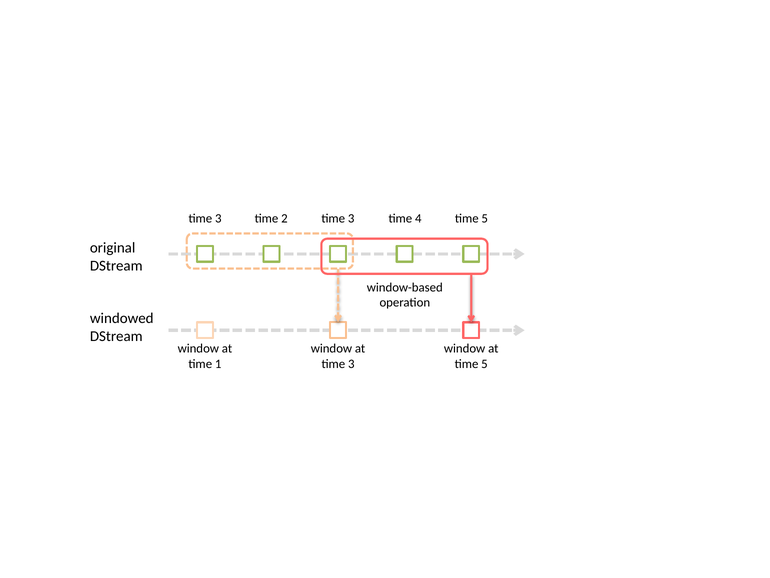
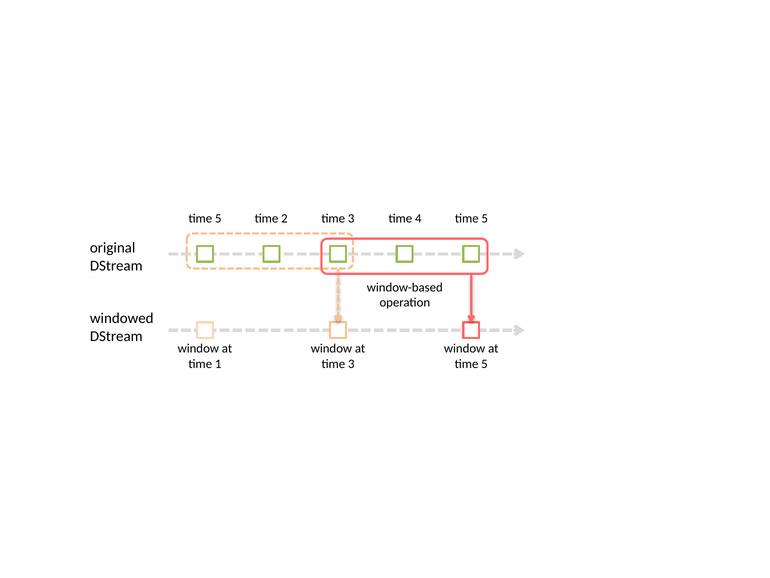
3: 3 -> 5 (218, 218)
